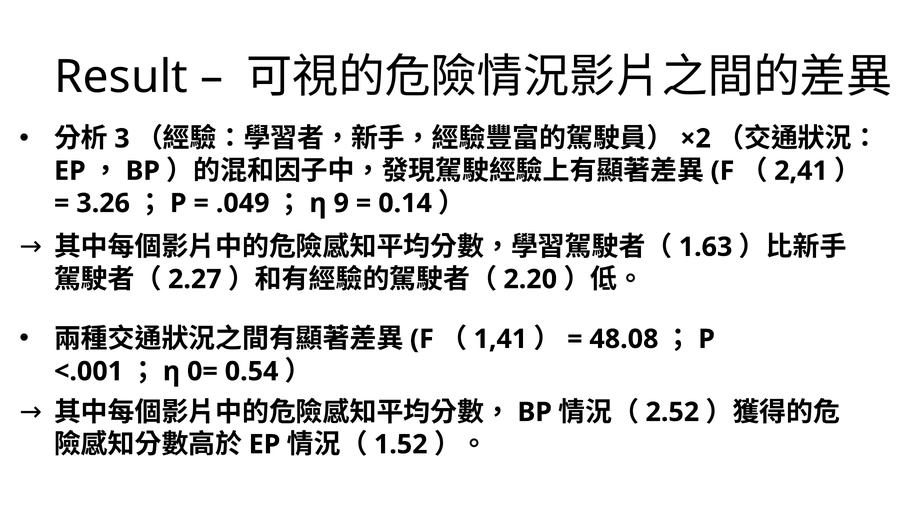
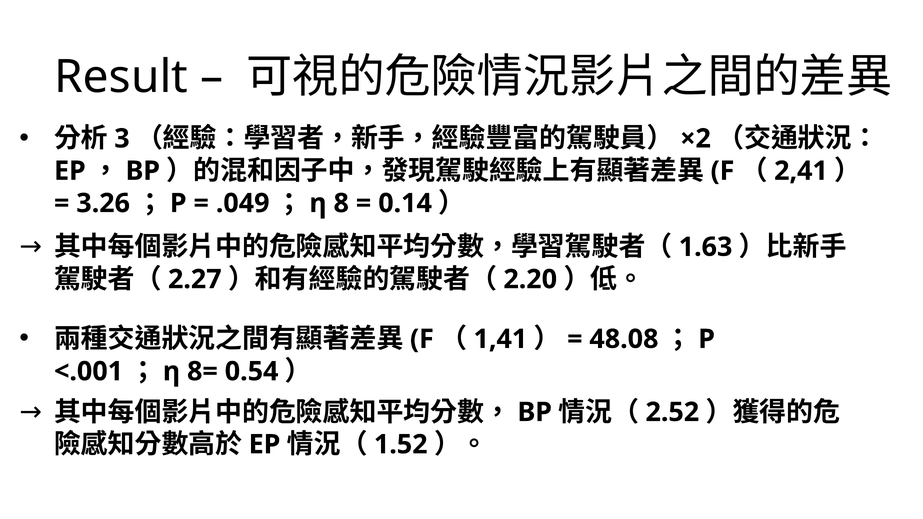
9: 9 -> 8 (341, 203)
0=: 0= -> 8= (202, 372)
